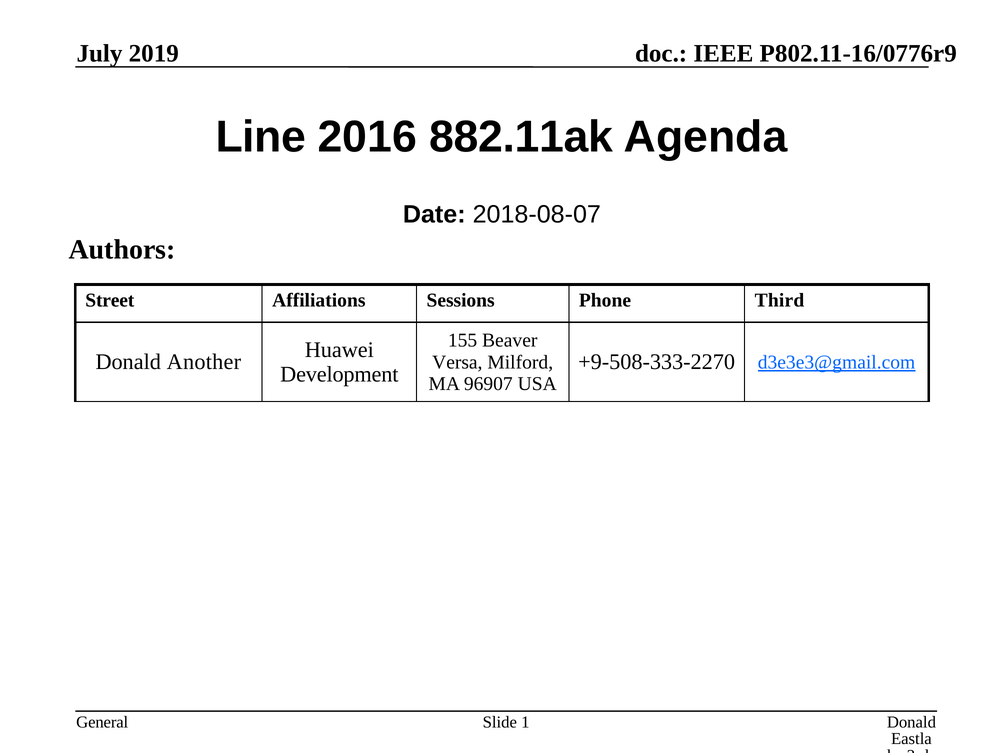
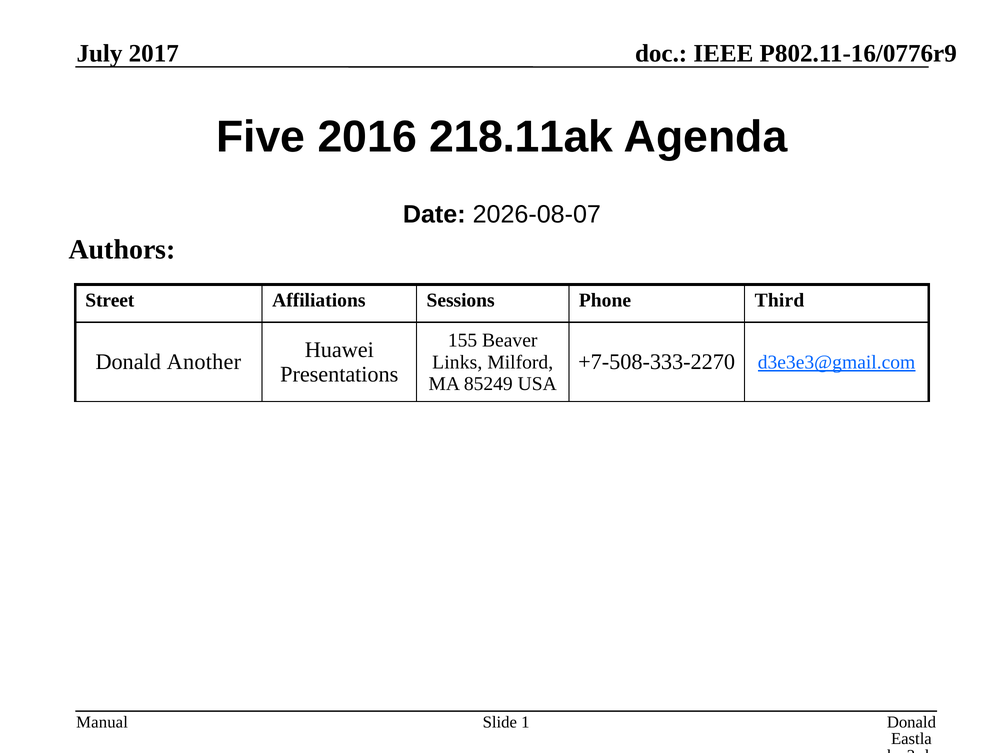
2019: 2019 -> 2017 (154, 54)
Line: Line -> Five (261, 137)
882.11ak: 882.11ak -> 218.11ak (521, 137)
2018-08-07: 2018-08-07 -> 2026-08-07 (537, 214)
+9-508-333-2270: +9-508-333-2270 -> +7-508-333-2270 (657, 362)
Versa: Versa -> Links (457, 362)
Development: Development -> Presentations (339, 374)
96907: 96907 -> 85249 (488, 384)
General: General -> Manual (102, 722)
